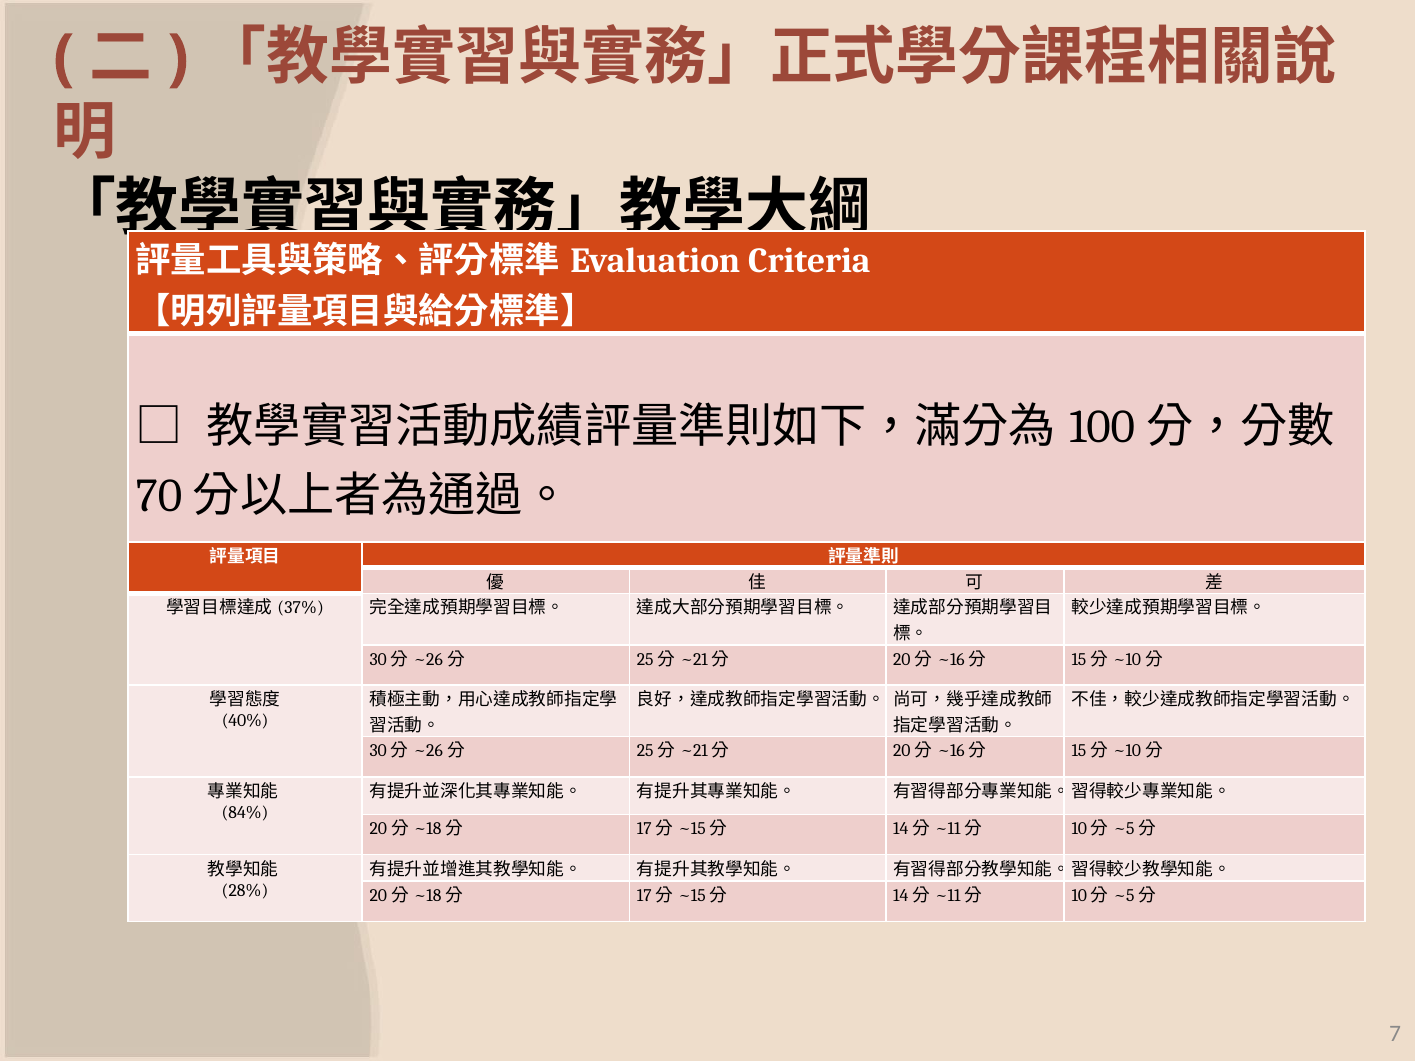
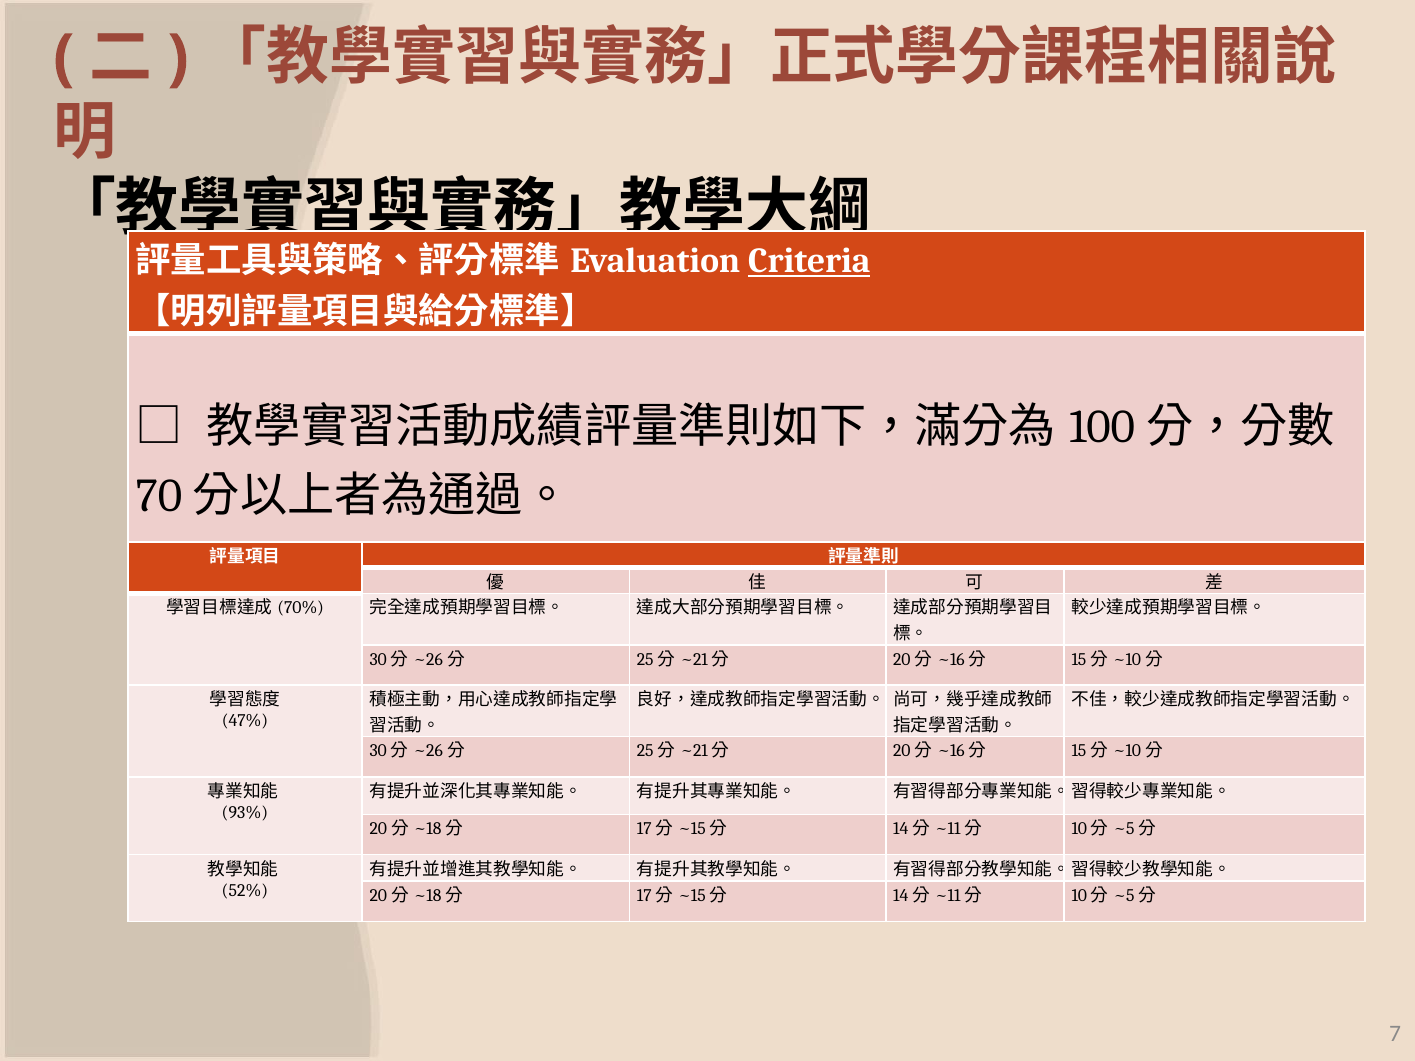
Criteria underline: none -> present (809, 261)
37%: 37% -> 70% (301, 608)
40%: 40% -> 47% (245, 721)
84%: 84% -> 93% (245, 813)
28%: 28% -> 52% (245, 891)
